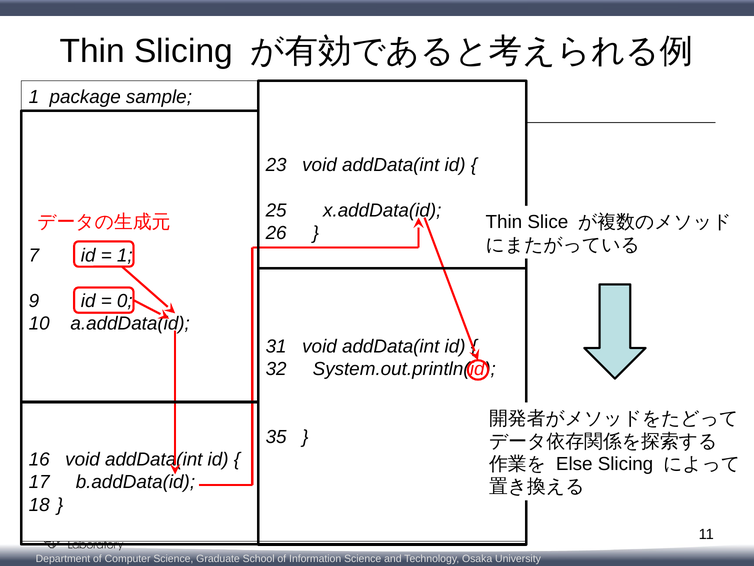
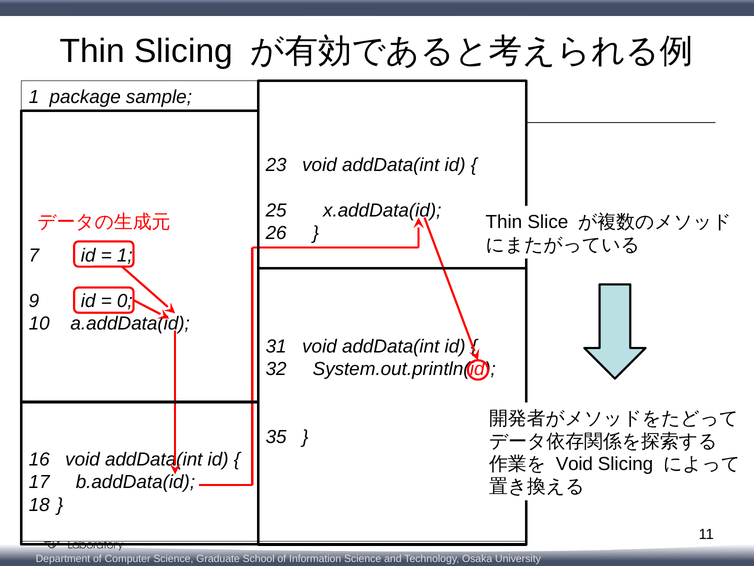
Else: Else -> Void (574, 464)
